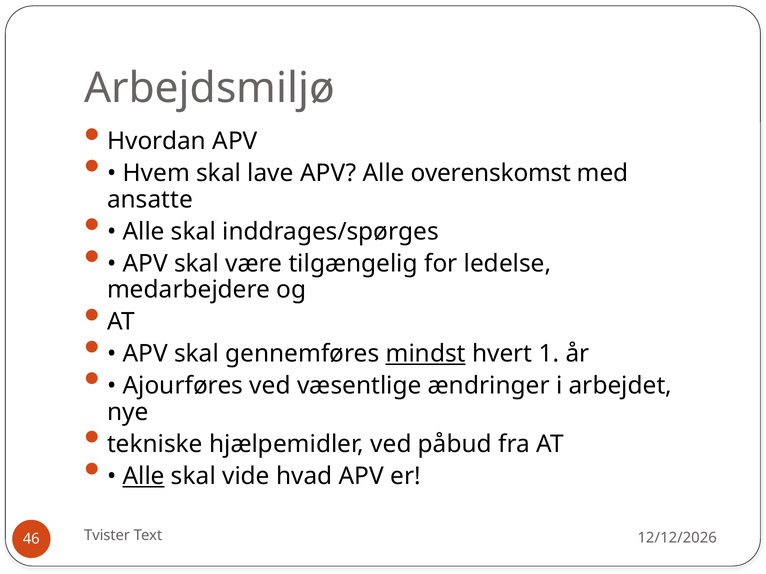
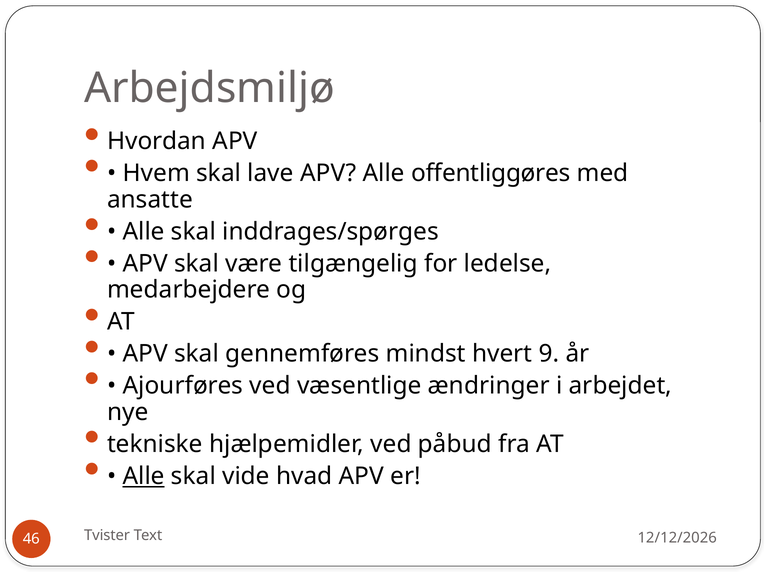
overenskomst: overenskomst -> offentliggøres (491, 173)
mindst underline: present -> none (426, 354)
1: 1 -> 9 (549, 354)
